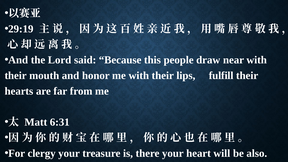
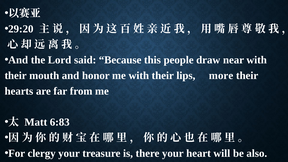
29:19: 29:19 -> 29:20 (21, 29)
fulfill: fulfill -> more (221, 76)
6:31: 6:31 -> 6:83 (60, 122)
